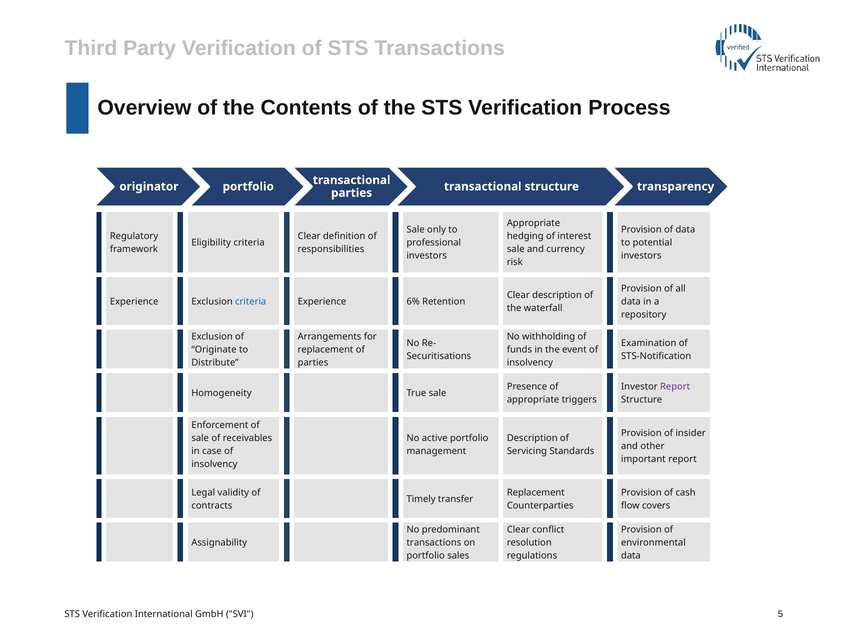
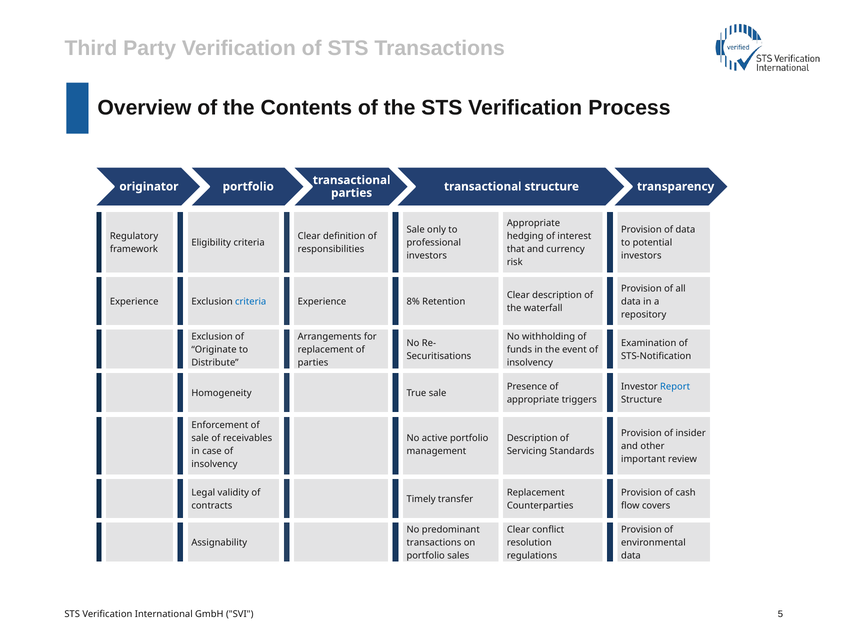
sale: sale -> that (516, 249)
6%: 6% -> 8% (413, 301)
Report colour: purple -> blue (675, 386)
important report: report -> review (683, 459)
